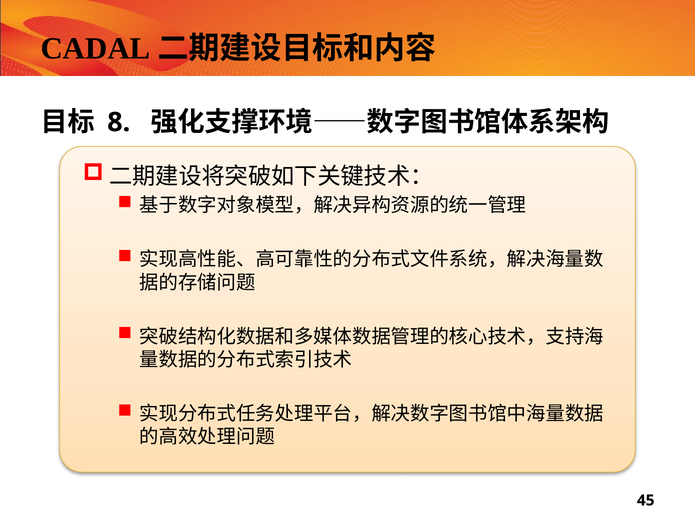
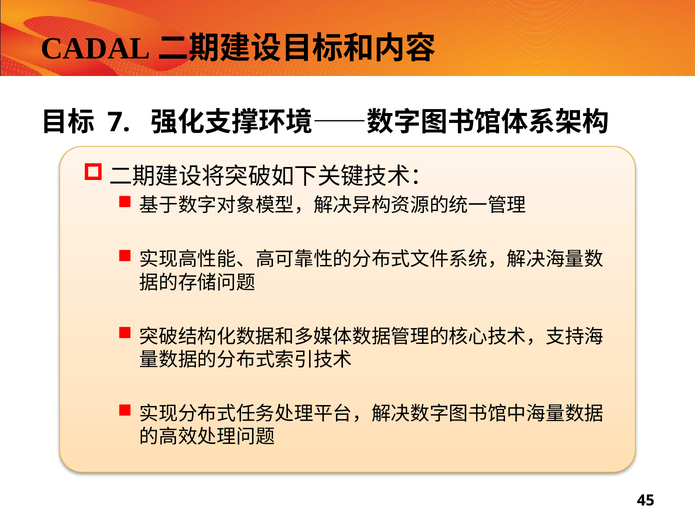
8: 8 -> 7 (119, 122)
